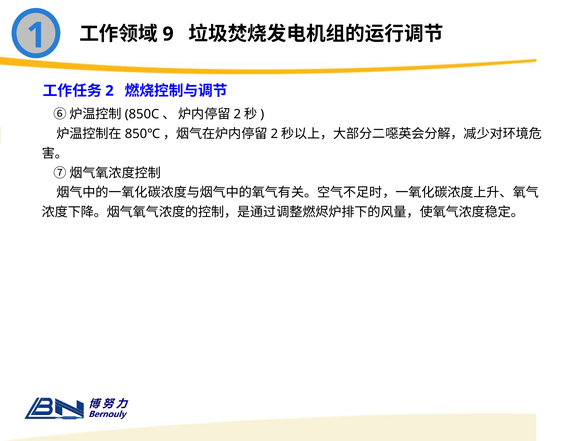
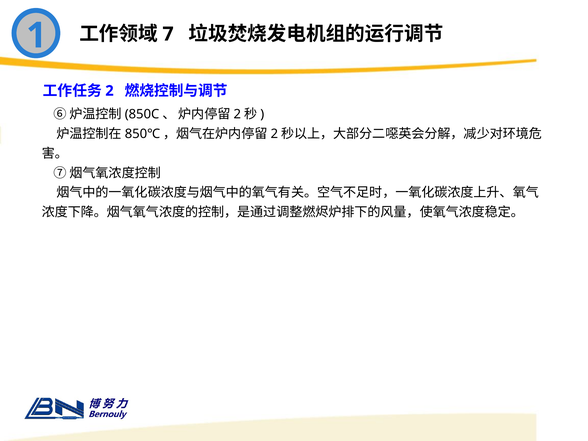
9: 9 -> 7 (168, 34)
